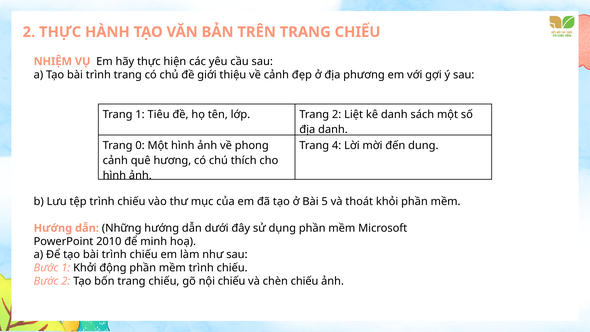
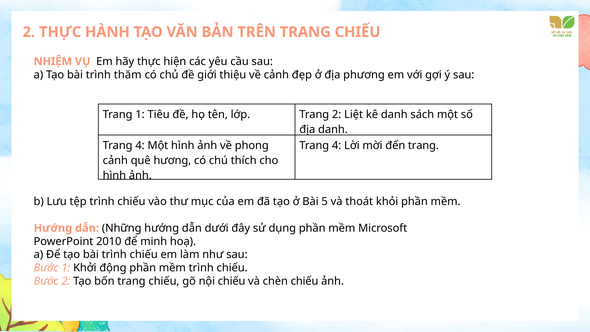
trình trang: trang -> thăm (128, 75)
0: 0 -> 4 (140, 145)
đến dung: dung -> trang (423, 145)
